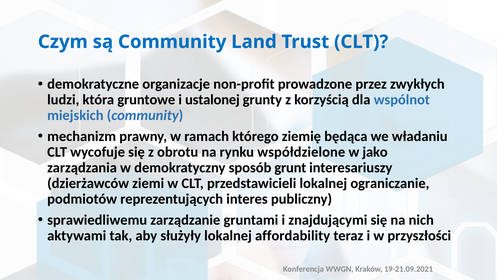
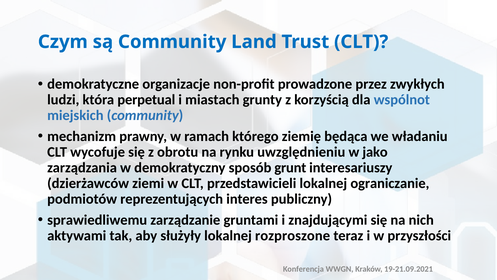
gruntowe: gruntowe -> perpetual (146, 100)
ustalonej: ustalonej -> miastach (212, 100)
współdzielone: współdzielone -> uwzględnieniu (301, 152)
affordability: affordability -> rozproszone (293, 235)
